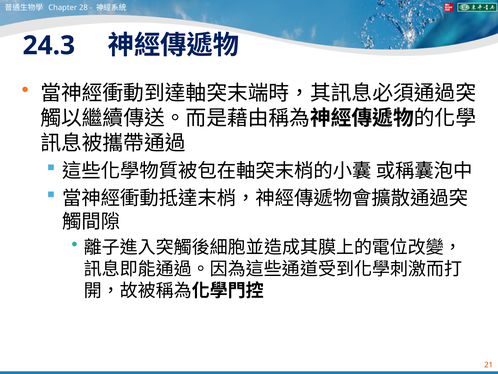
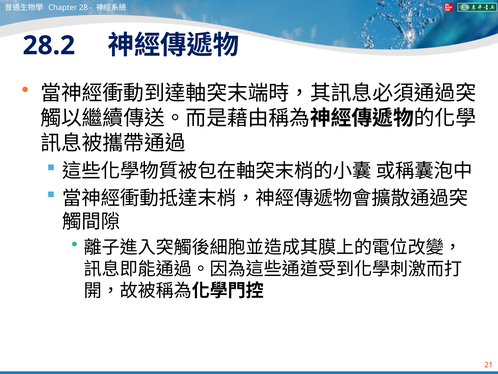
24.3: 24.3 -> 28.2 (49, 45)
